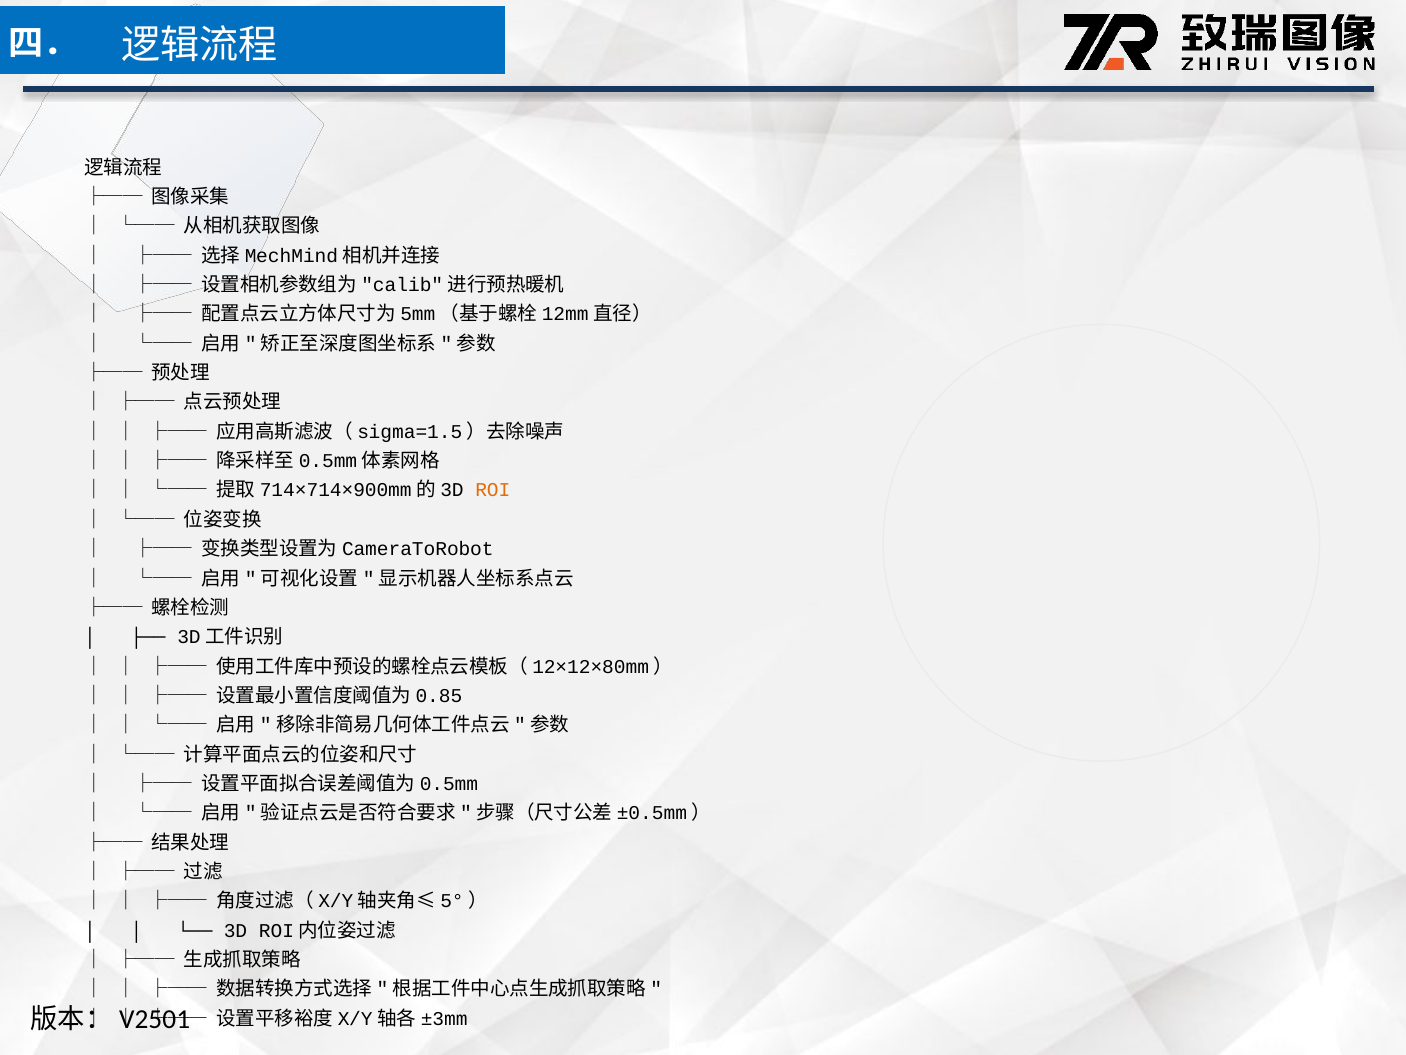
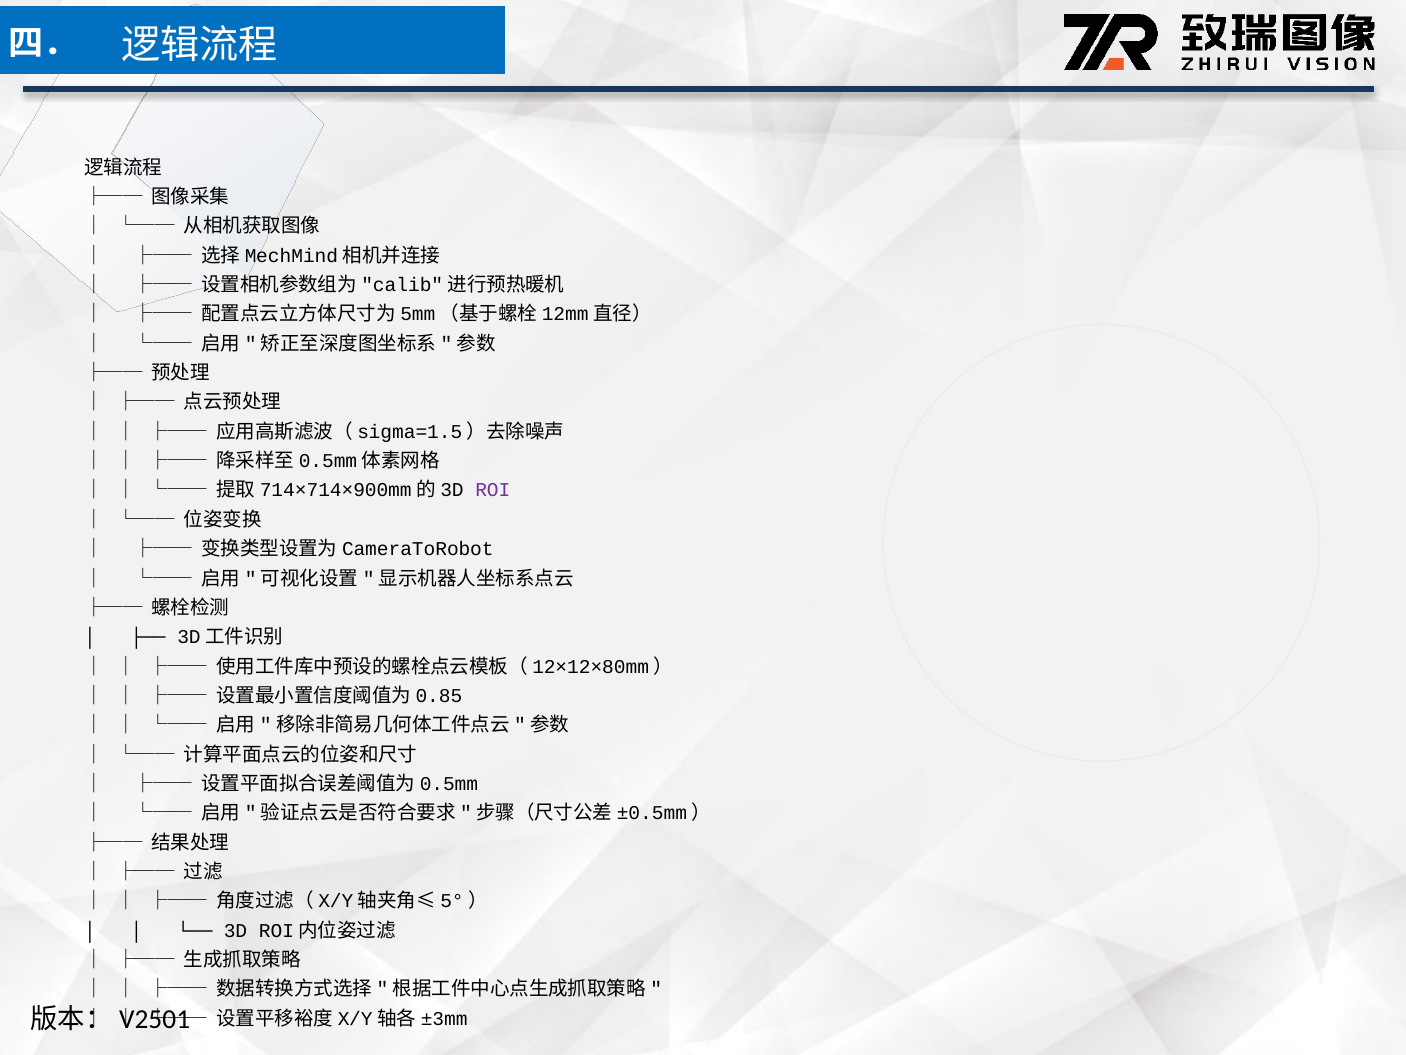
ROI colour: orange -> purple (493, 490)
